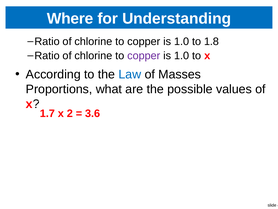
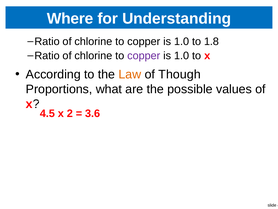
Law colour: blue -> orange (130, 74)
Masses: Masses -> Though (180, 74)
1.7: 1.7 -> 4.5 (47, 113)
